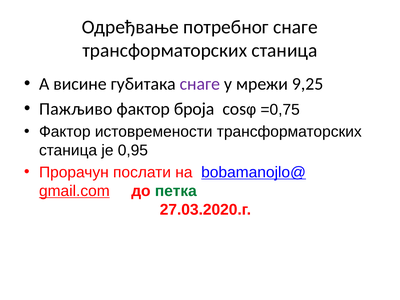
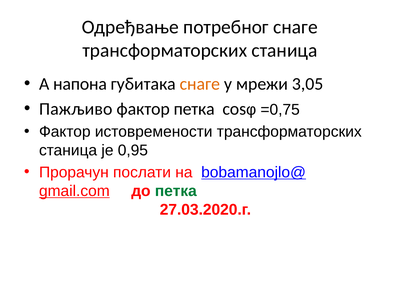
висине: висине -> напонa (80, 84)
снаге colour: purple -> orange (200, 84)
9,25: 9,25 -> 3,05 (308, 84)
фактор броја: броја -> петка (194, 109)
